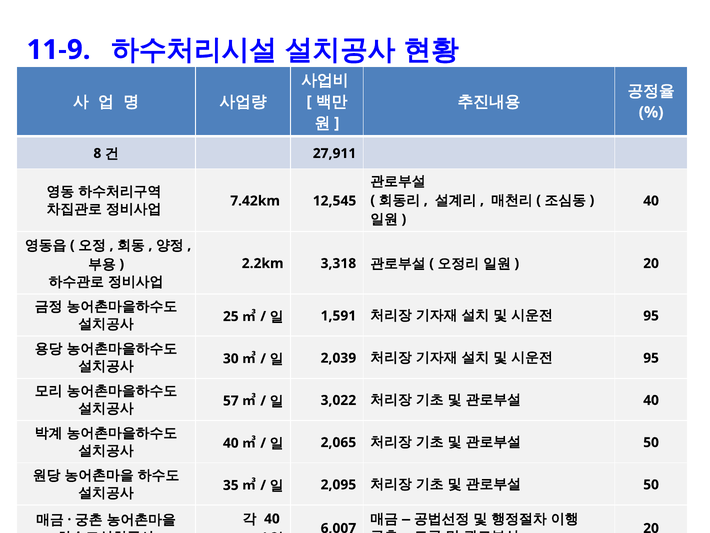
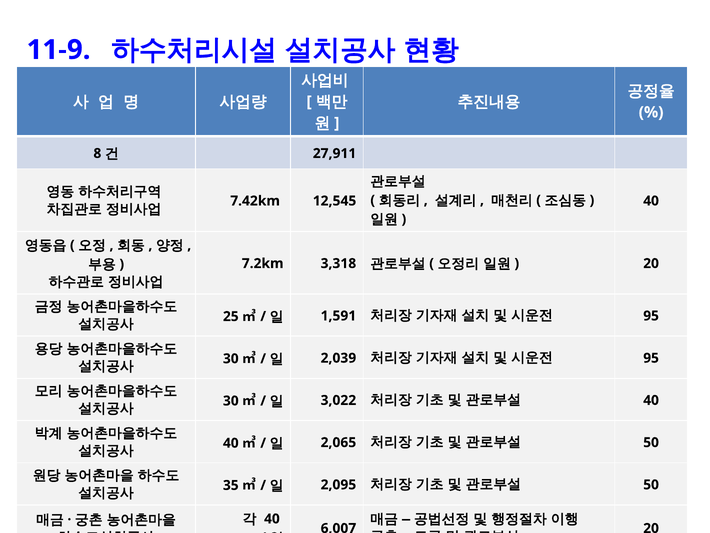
2.2km: 2.2km -> 7.2km (263, 263)
57: 57 -> 30 (231, 401)
